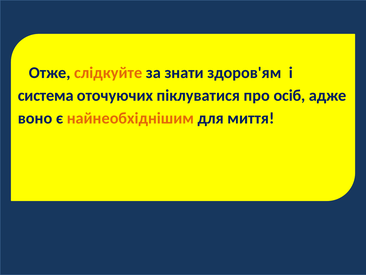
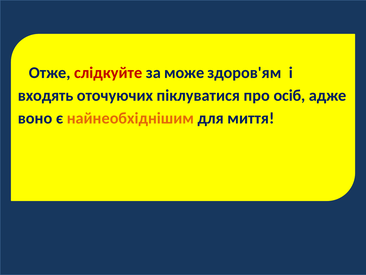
слідкуйте colour: orange -> red (108, 73)
знати: знати -> може (184, 73)
система: система -> входять (46, 95)
